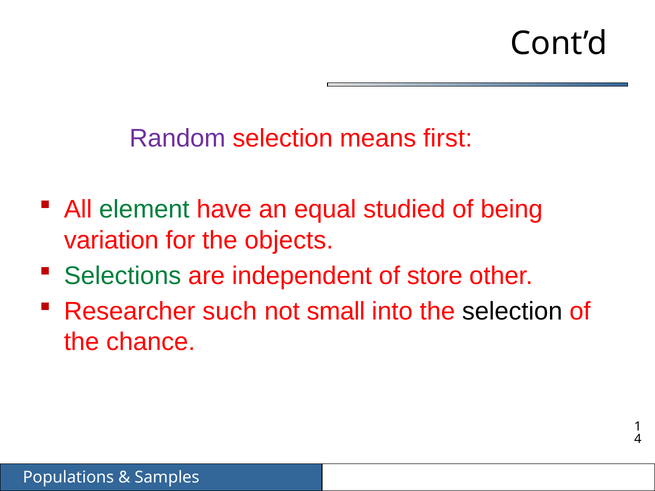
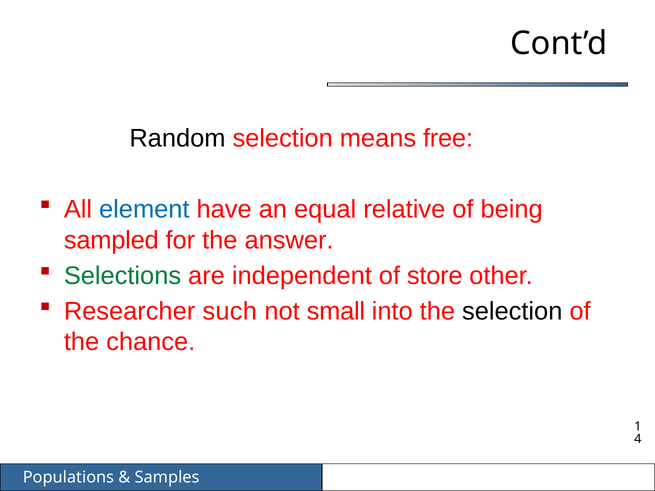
Random colour: purple -> black (177, 138)
first: first -> free (448, 138)
element colour: green -> blue (144, 210)
studied: studied -> relative (404, 210)
variation: variation -> sampled (111, 240)
objects: objects -> answer (289, 240)
